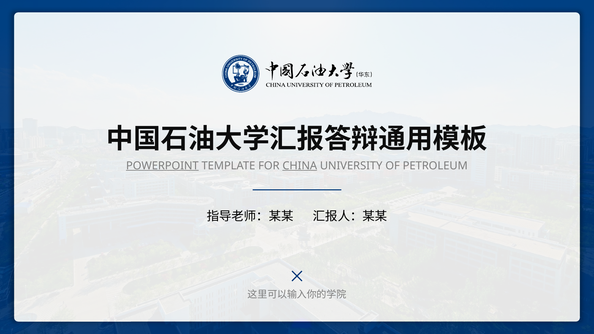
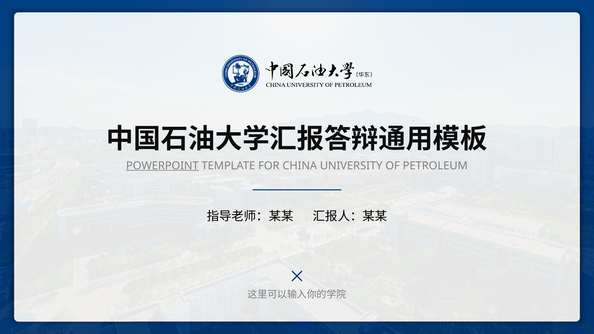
CHINA underline: present -> none (300, 166)
